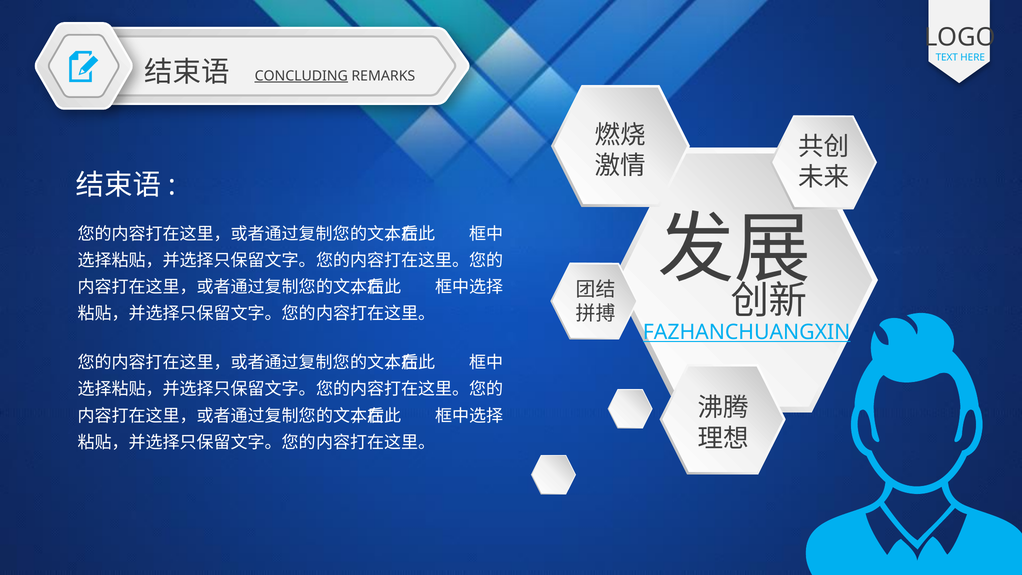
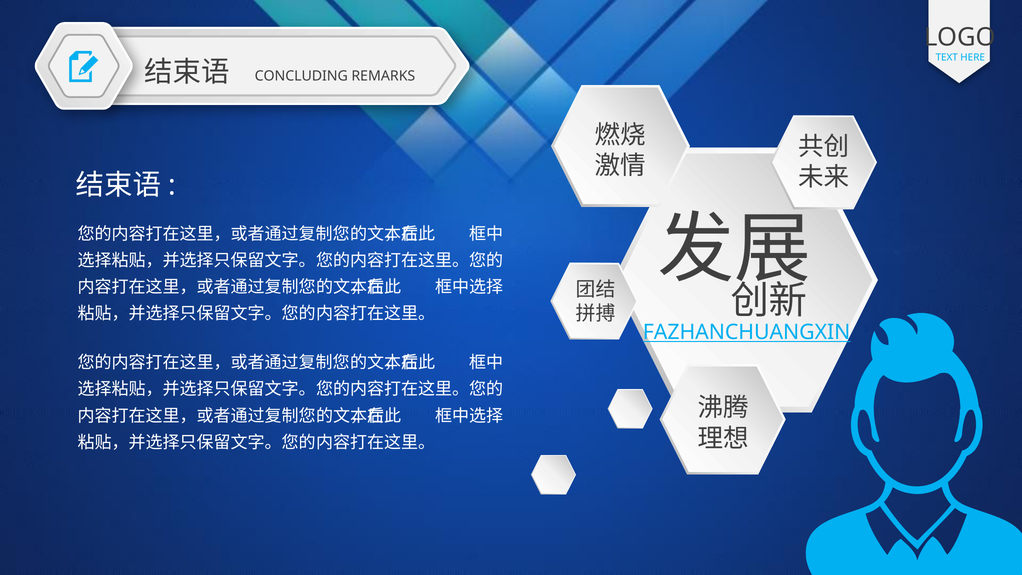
CONCLUDING underline: present -> none (301, 76)
